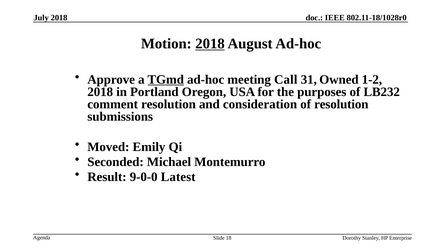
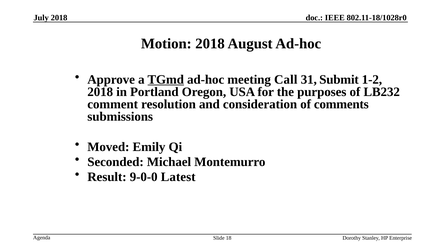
2018 underline: present -> none (210, 44)
Owned: Owned -> Submit (339, 79)
of resolution: resolution -> comments (341, 104)
